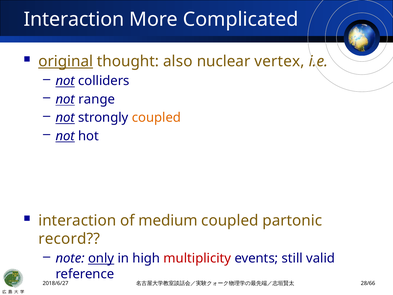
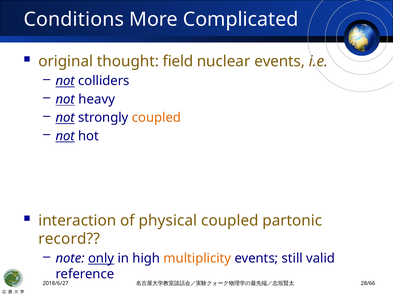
Interaction: Interaction -> Conditions (74, 19)
original underline: present -> none (66, 61)
also: also -> field (178, 61)
nuclear vertex: vertex -> events (280, 61)
range: range -> heavy (97, 99)
medium: medium -> physical (168, 220)
multiplicity colour: red -> orange (197, 258)
